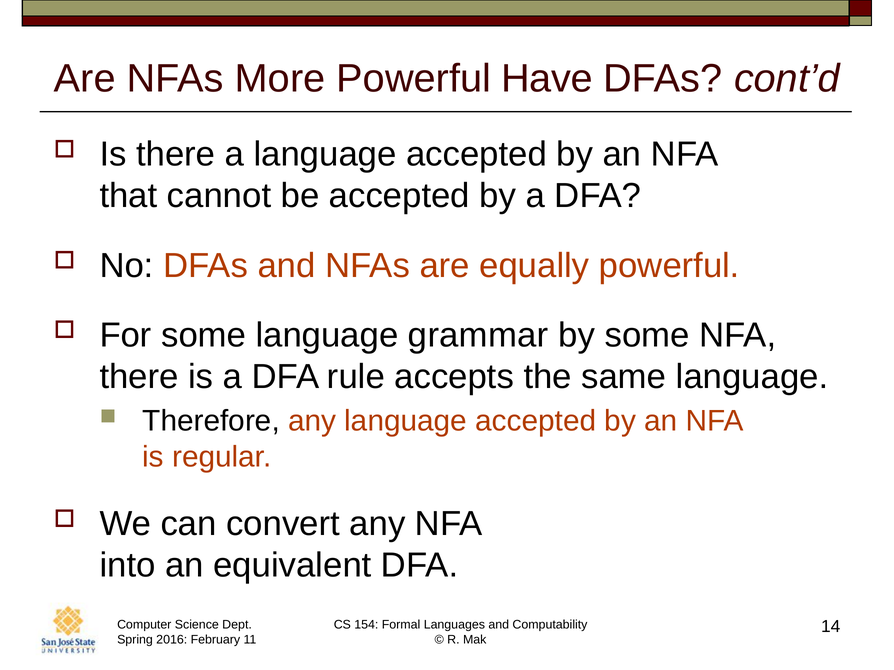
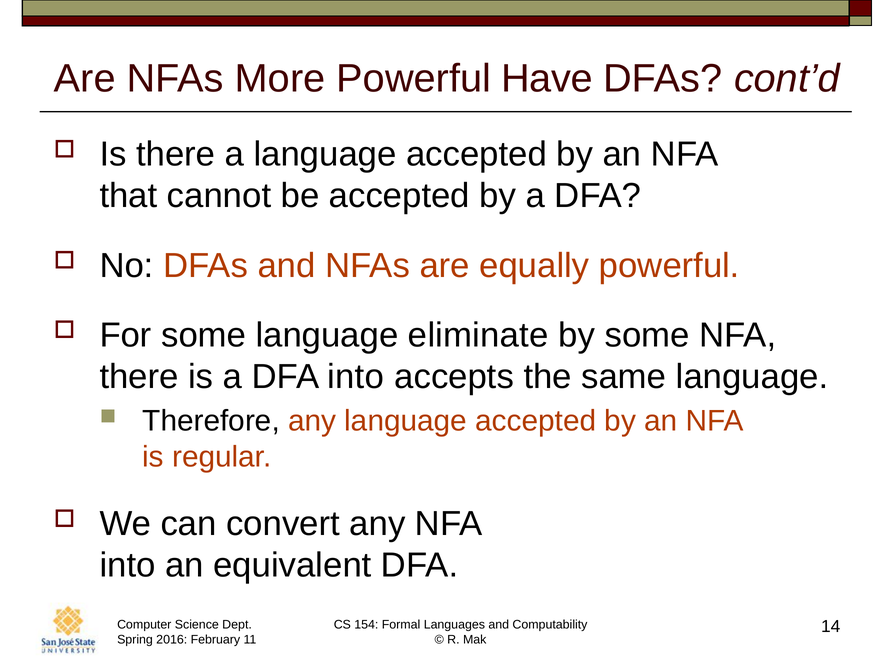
grammar: grammar -> eliminate (478, 335)
DFA rule: rule -> into (356, 377)
